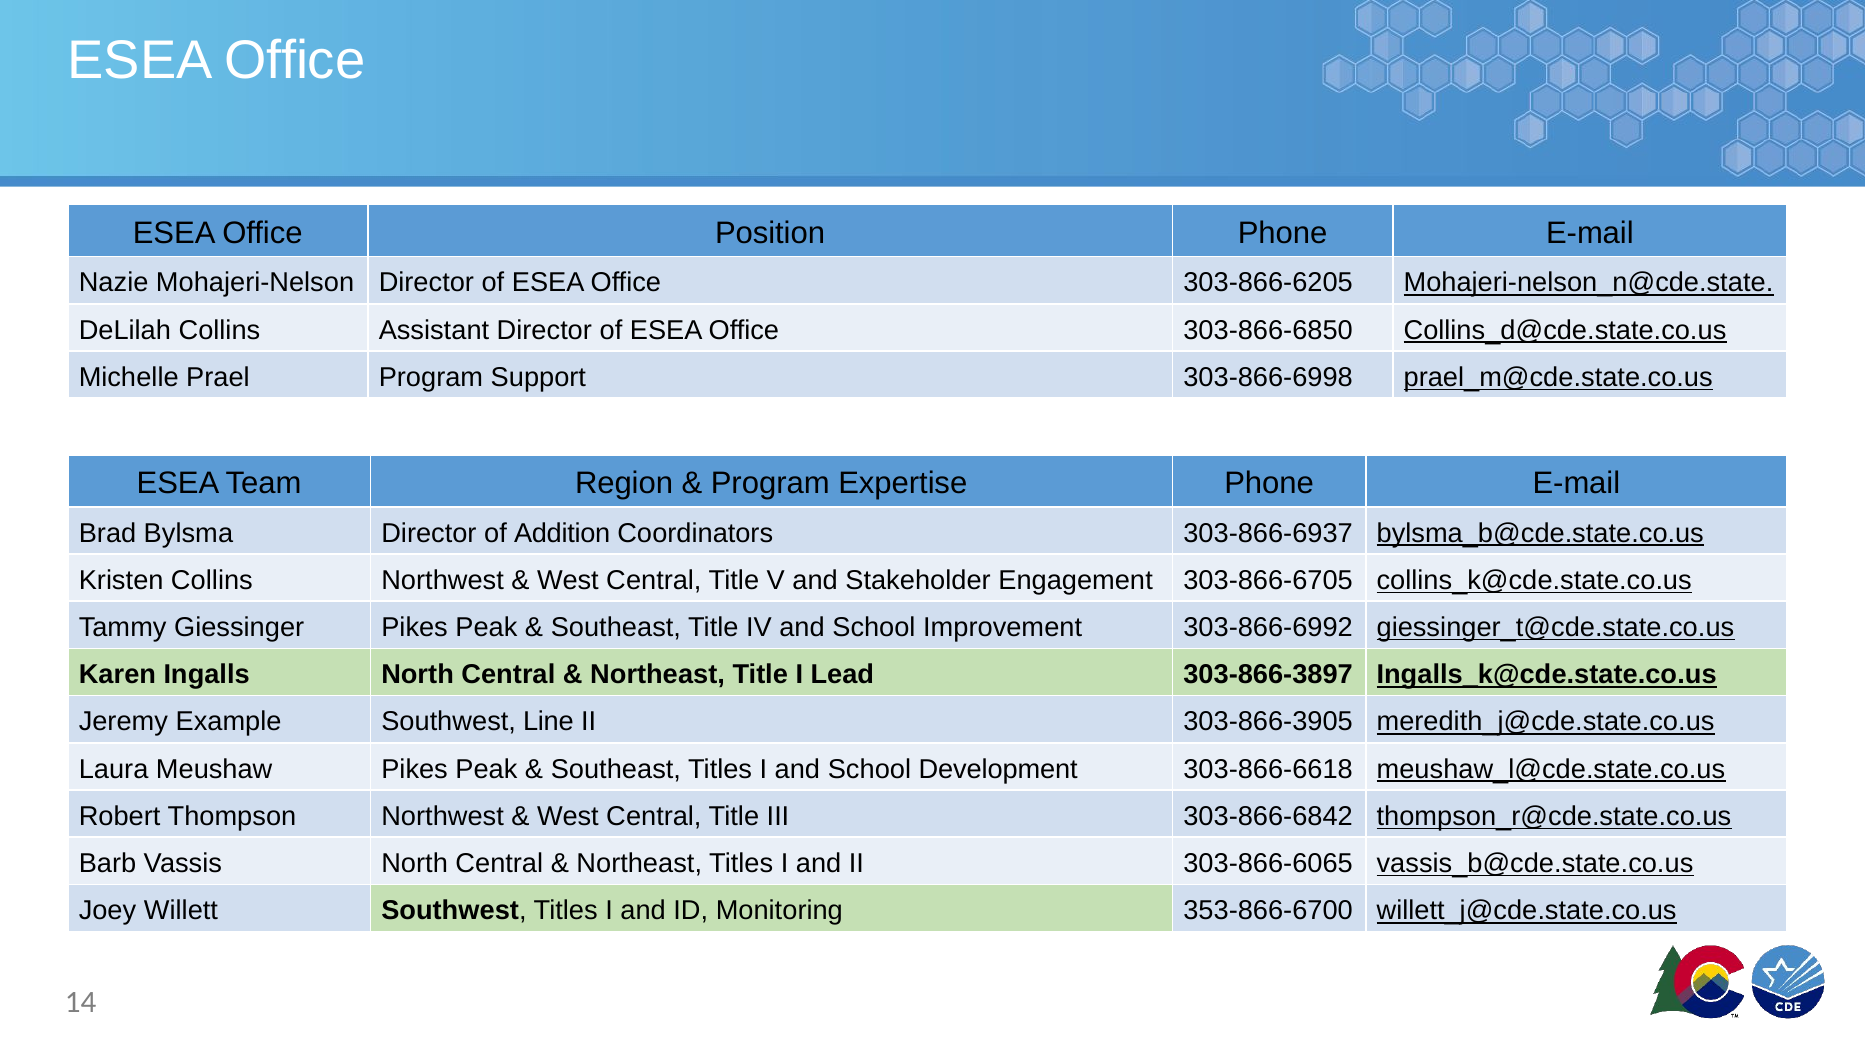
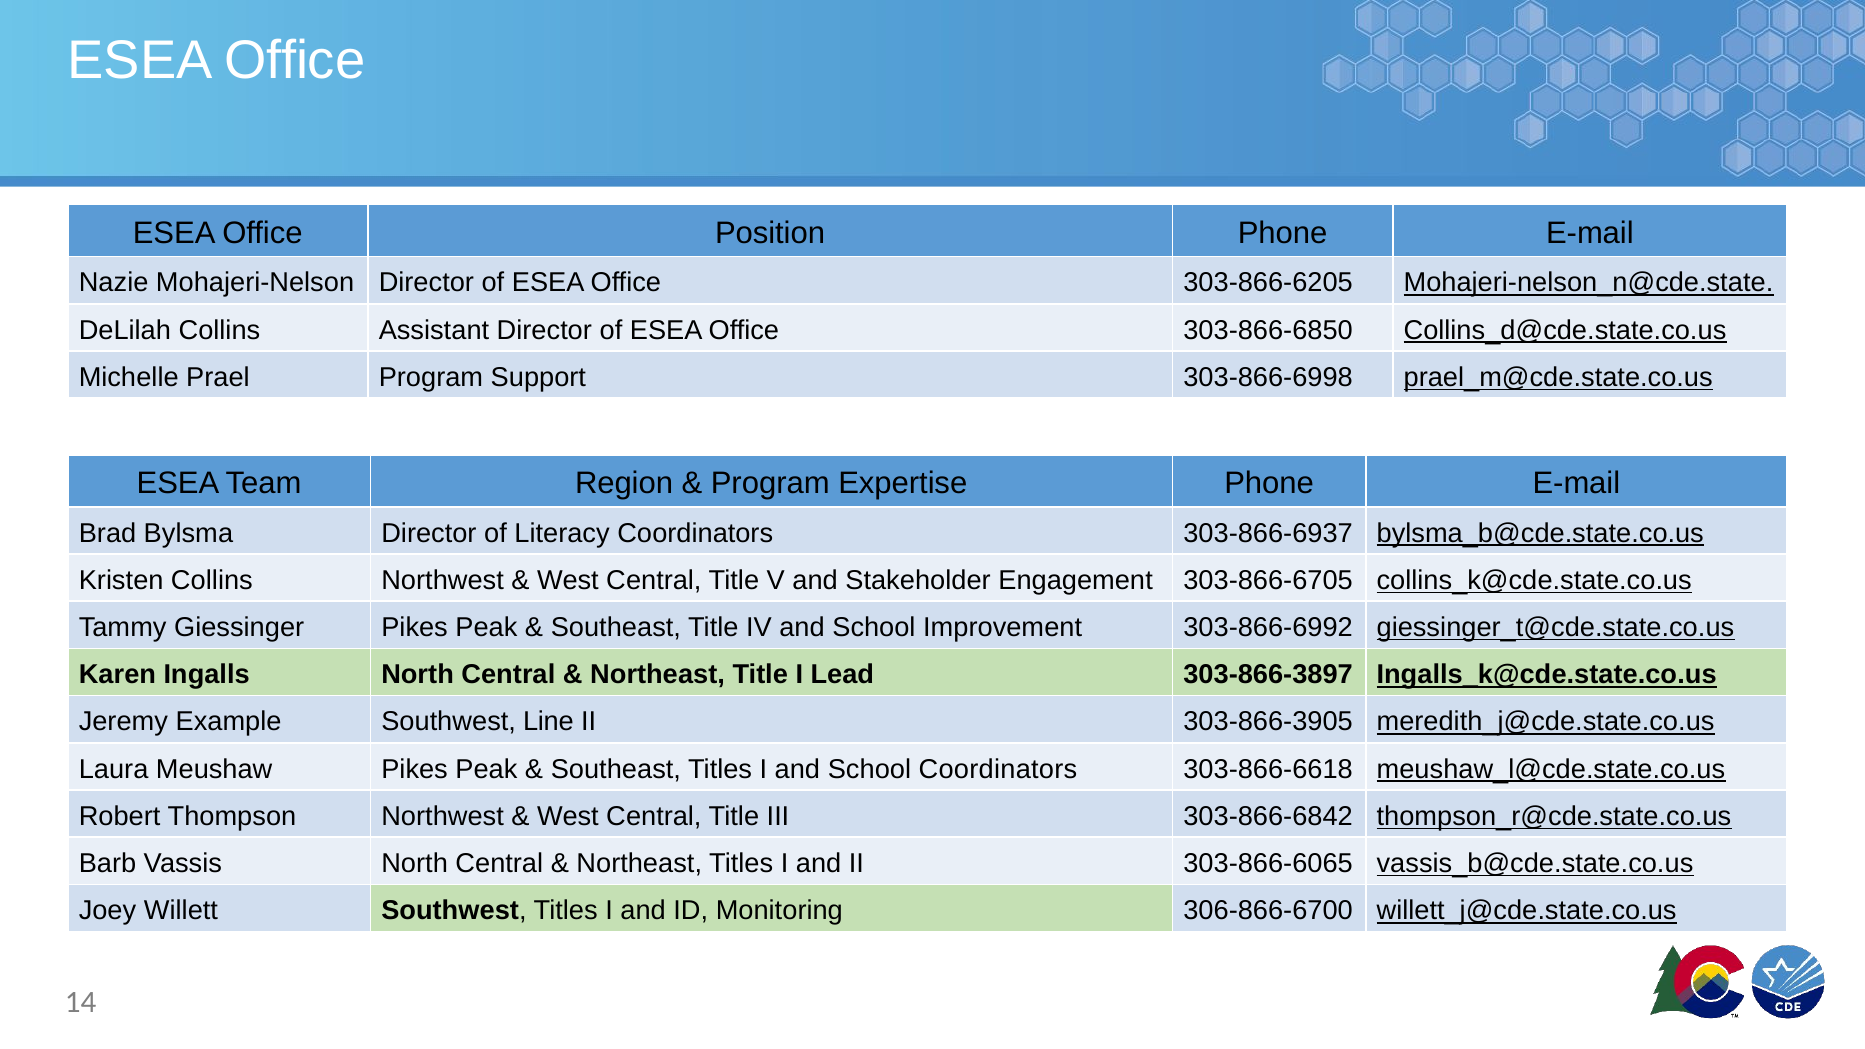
Addition: Addition -> Literacy (562, 533)
School Development: Development -> Coordinators (998, 769)
353-866-6700: 353-866-6700 -> 306-866-6700 (1268, 911)
